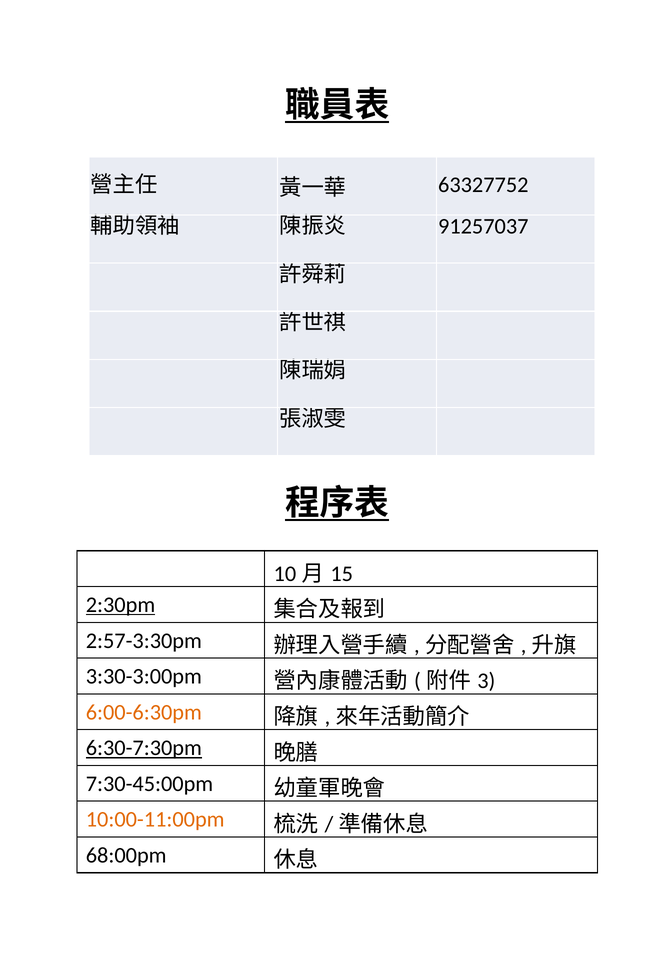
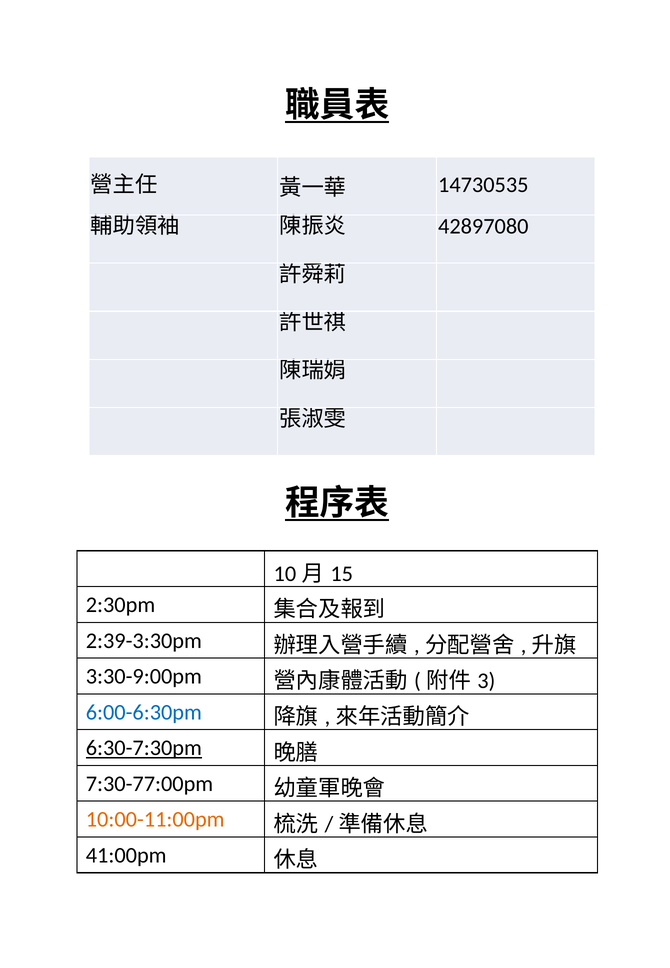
63327752: 63327752 -> 14730535 (483, 185)
91257037: 91257037 -> 42897080 (483, 226)
2:30pm underline: present -> none (121, 605)
2:57-3:30pm: 2:57-3:30pm -> 2:39-3:30pm (144, 641)
3:30-3:00pm: 3:30-3:00pm -> 3:30-9:00pm (144, 676)
6:00-6:30pm colour: orange -> blue (144, 712)
7:30-45:00pm: 7:30-45:00pm -> 7:30-77:00pm (150, 784)
68:00pm: 68:00pm -> 41:00pm (126, 855)
